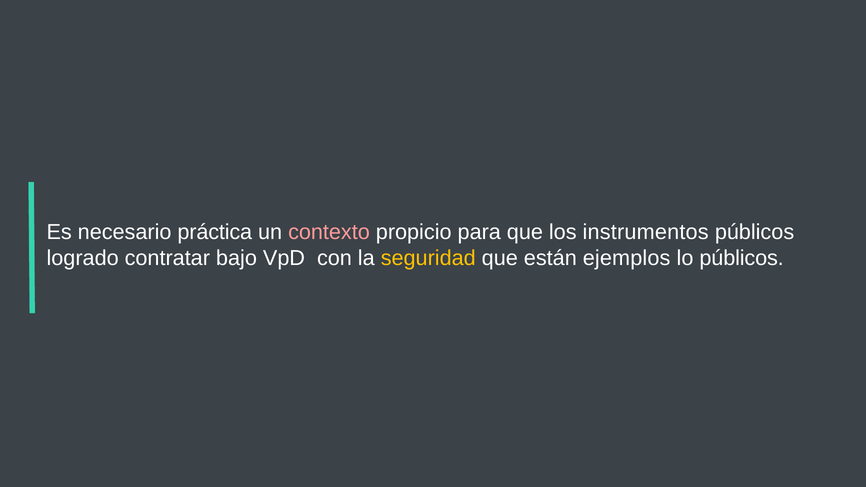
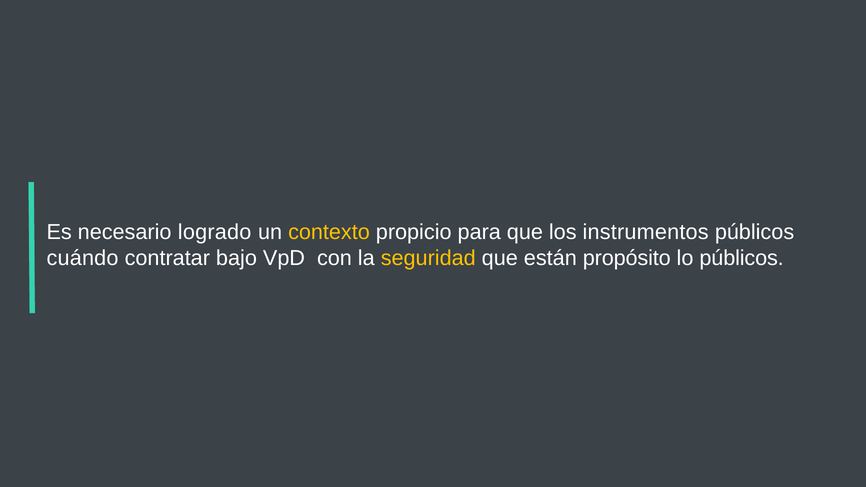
práctica: práctica -> logrado (215, 232)
contexto colour: pink -> yellow (329, 232)
logrado: logrado -> cuándo (83, 258)
ejemplos: ejemplos -> propósito (627, 258)
